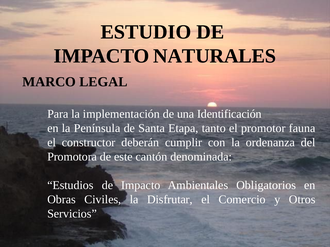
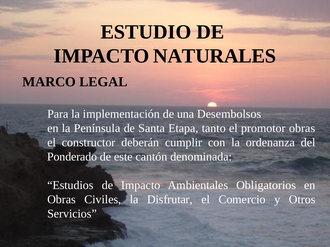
Identificación: Identificación -> Desembolsos (229, 114)
promotor fauna: fauna -> obras (302, 128)
Promotora: Promotora -> Ponderado (72, 157)
